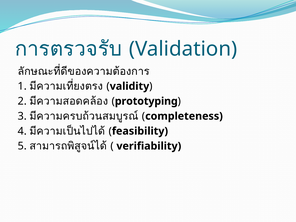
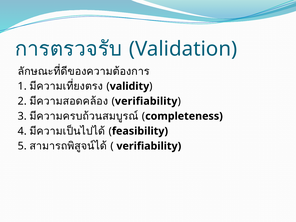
prototyping: prototyping -> verifiability (146, 101)
